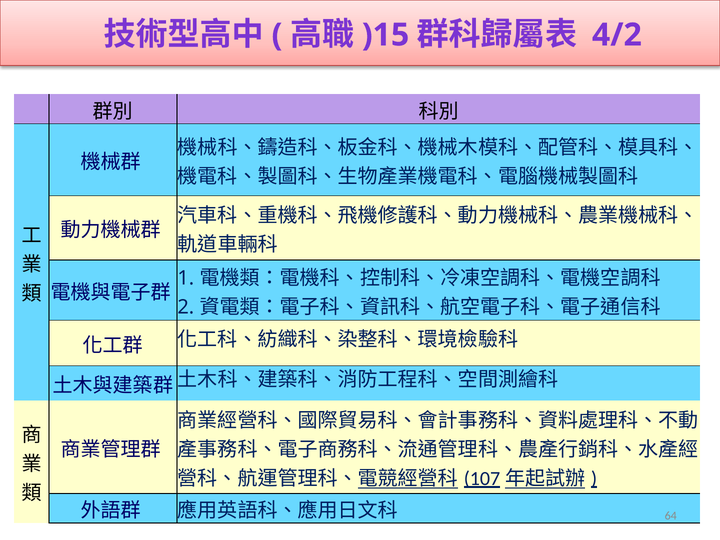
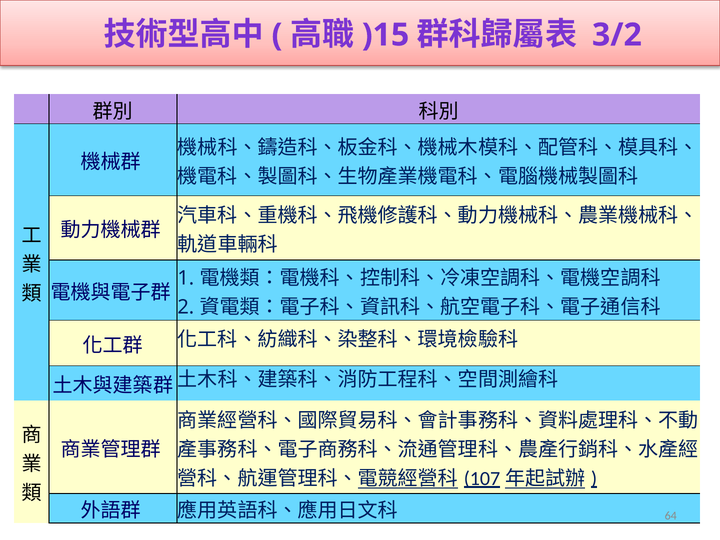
4/2: 4/2 -> 3/2 (617, 35)
